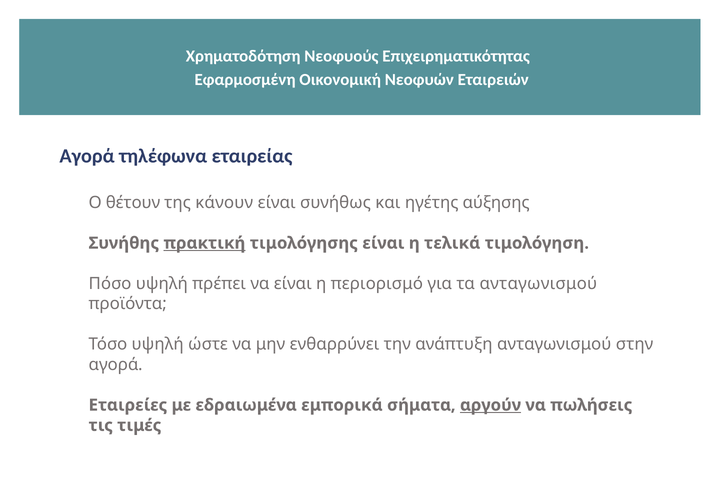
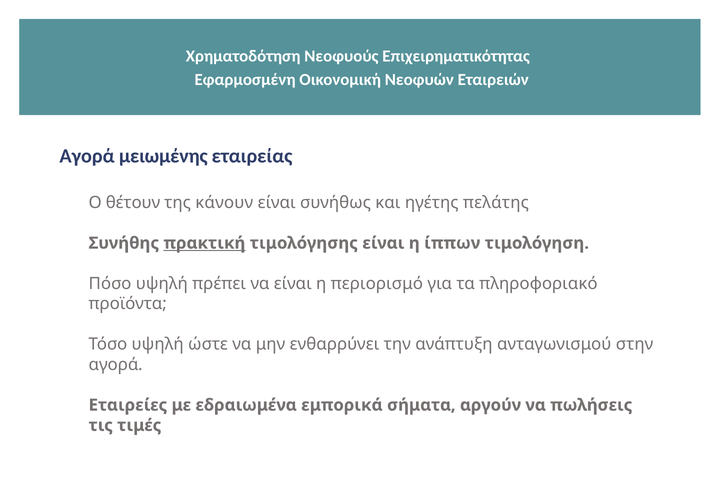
τηλέφωνα: τηλέφωνα -> μειωμένης (163, 156)
αύξησης: αύξησης -> πελάτης (496, 203)
τελικά: τελικά -> ίππων (452, 243)
τα ανταγωνισμού: ανταγωνισμού -> πληροφοριακό (538, 284)
αργούν underline: present -> none (491, 405)
